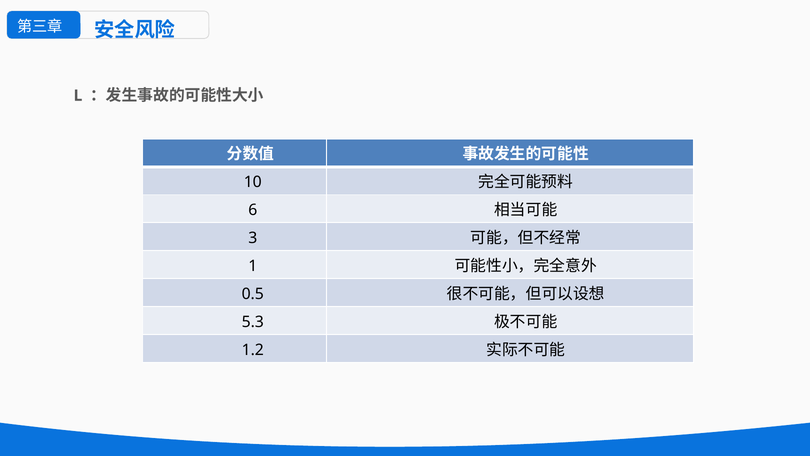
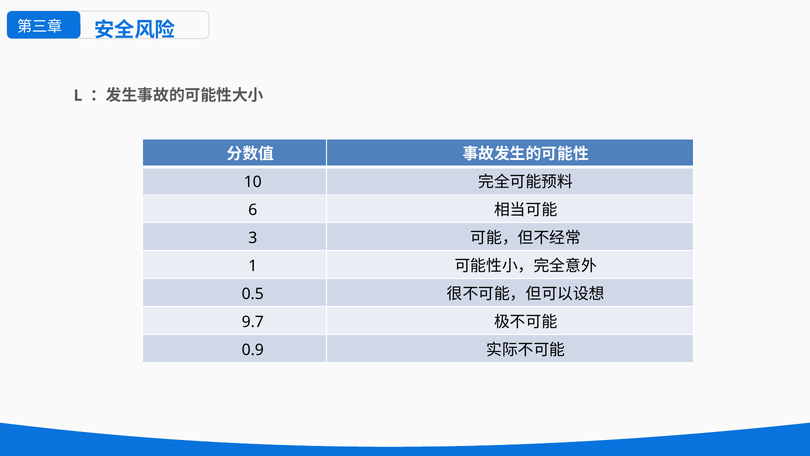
5.3: 5.3 -> 9.7 (253, 322)
1.2: 1.2 -> 0.9 (253, 350)
